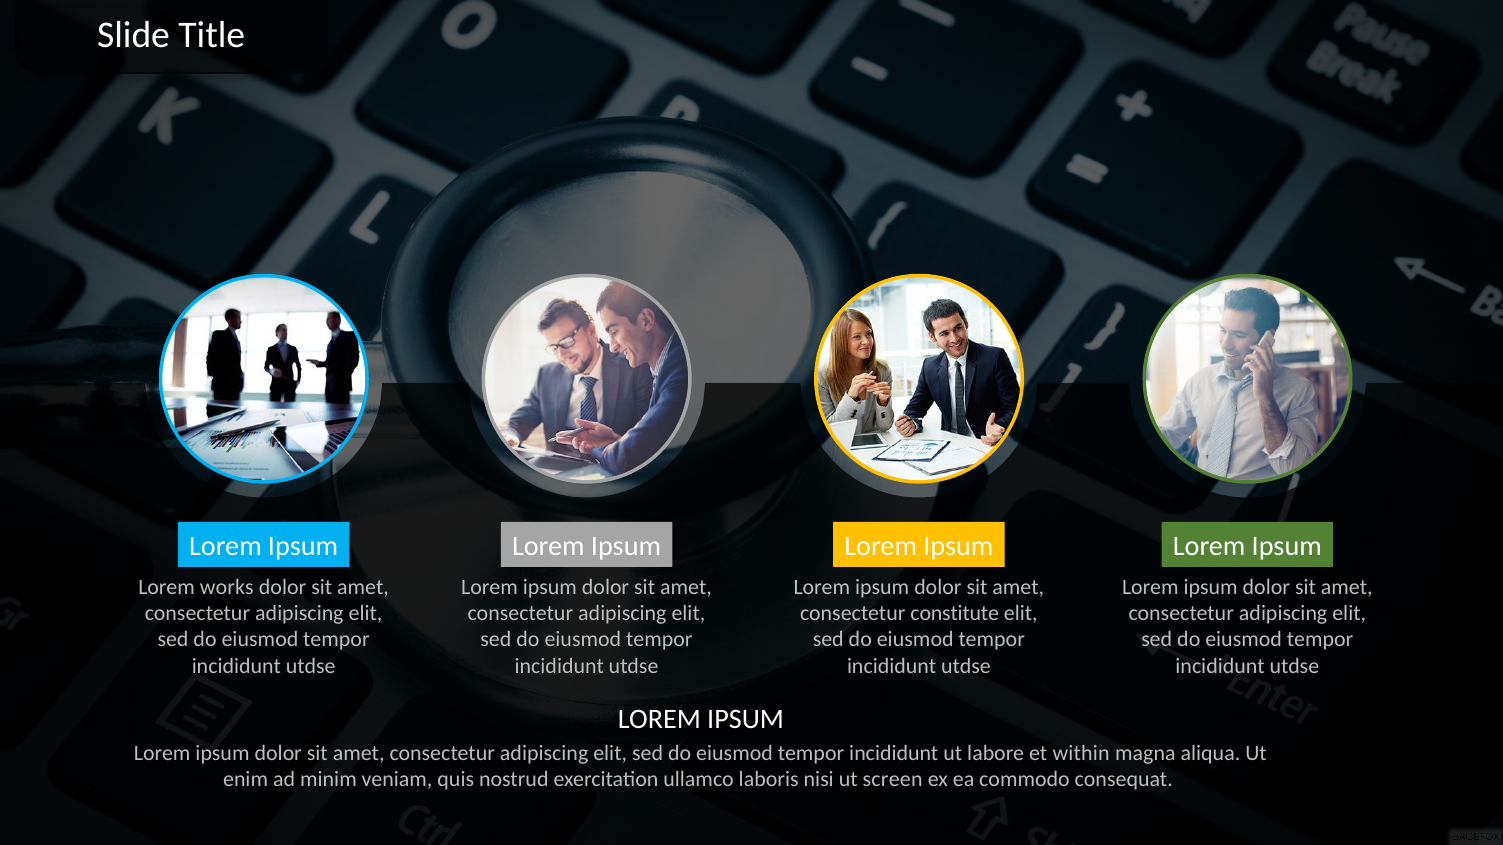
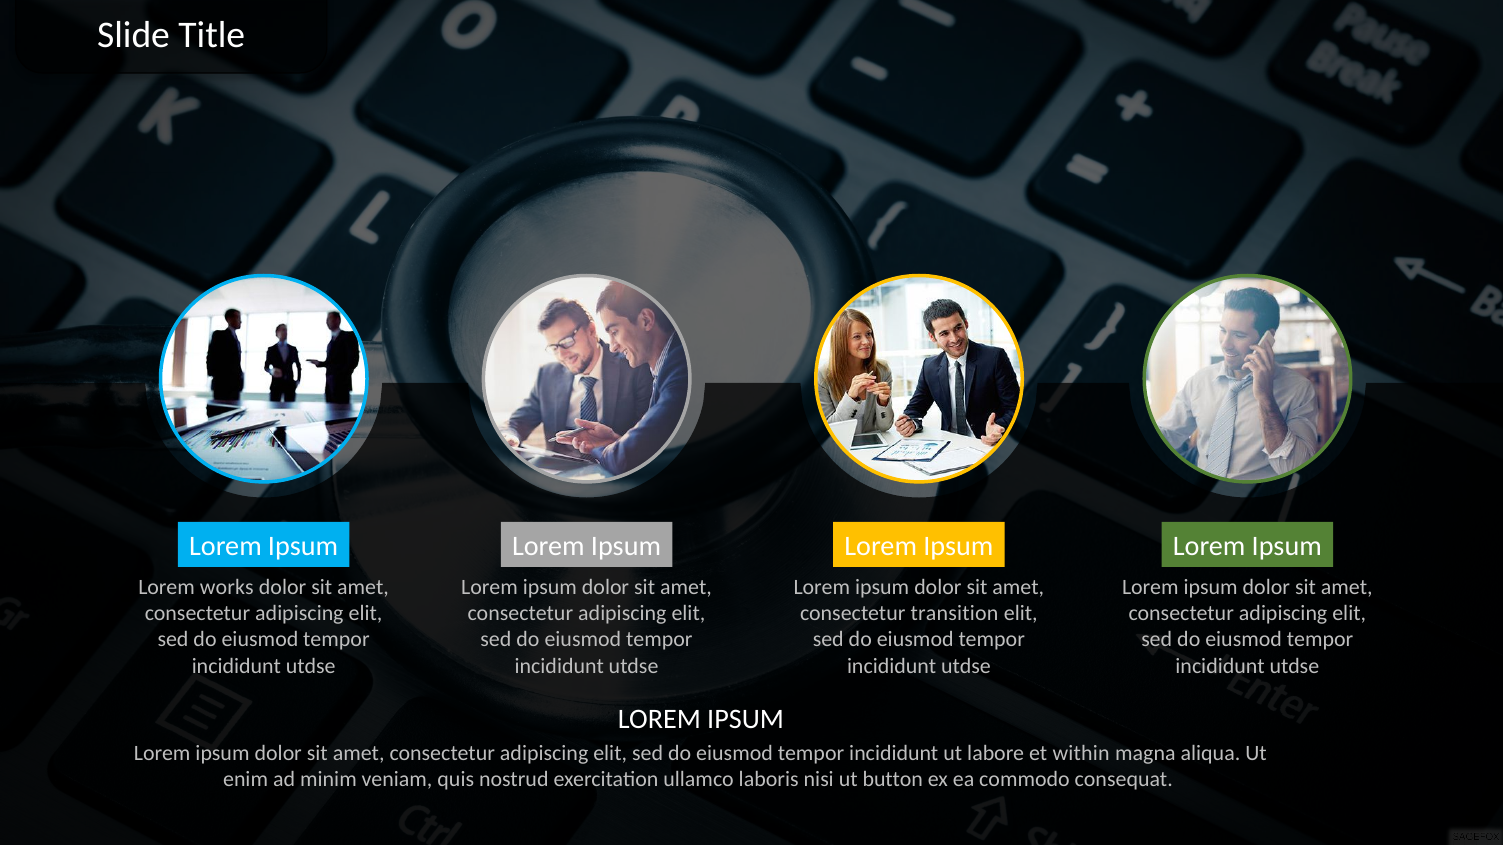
constitute: constitute -> transition (955, 614)
screen: screen -> button (893, 780)
